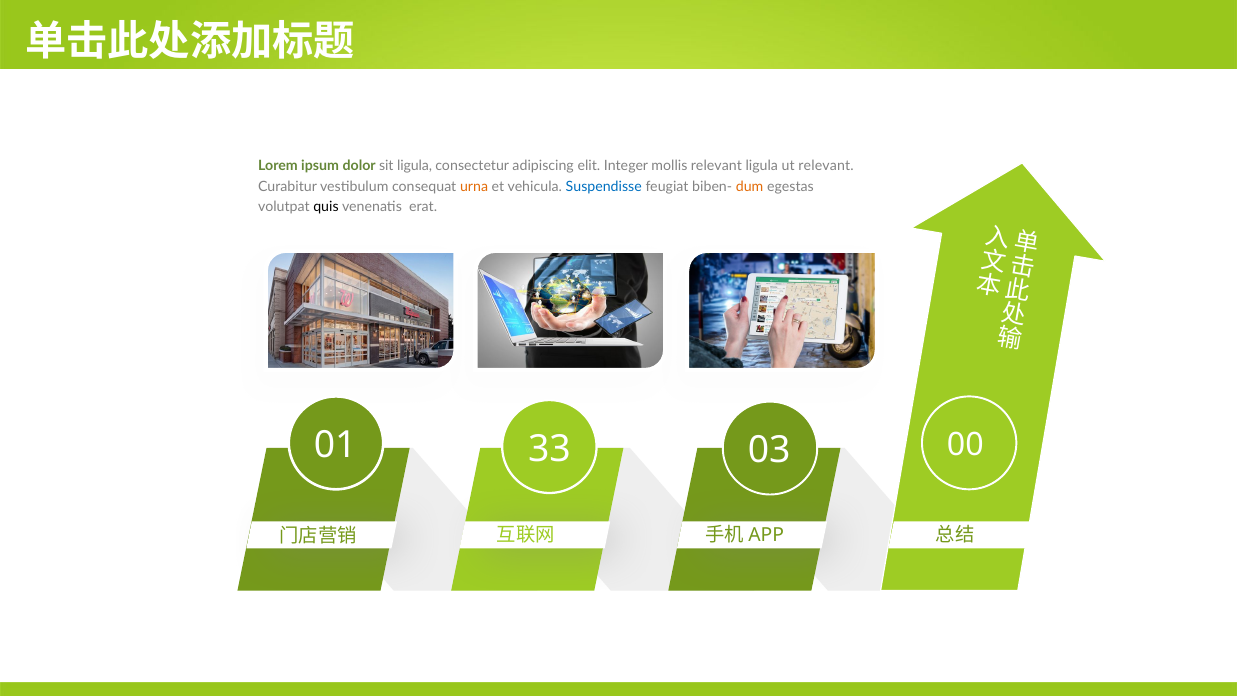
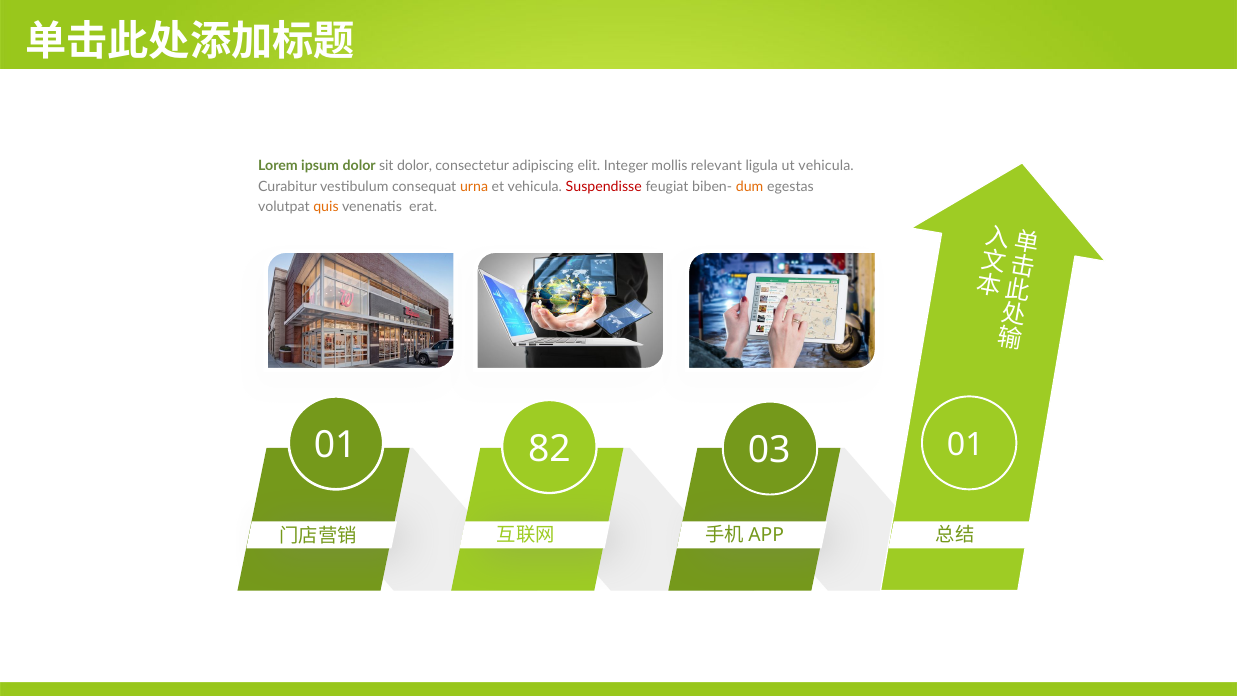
sit ligula: ligula -> dolor (415, 166)
ut relevant: relevant -> vehicula (826, 166)
Suspendisse colour: blue -> red (604, 186)
quis colour: black -> orange (326, 207)
33: 33 -> 82 (549, 449)
03 00: 00 -> 01 (965, 445)
